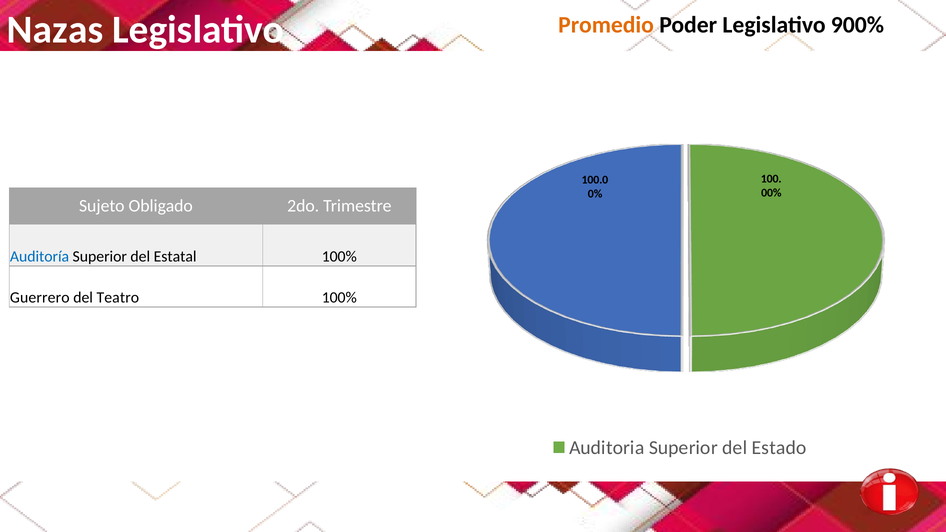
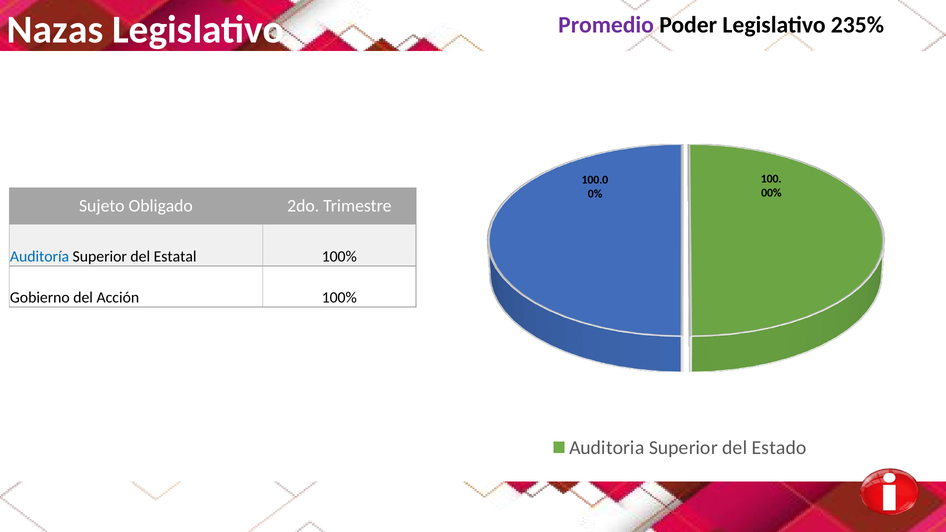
Promedio colour: orange -> purple (606, 25)
900%: 900% -> 235% (857, 25)
Guerrero: Guerrero -> Gobierno (40, 298)
Teatro: Teatro -> Acción (118, 298)
